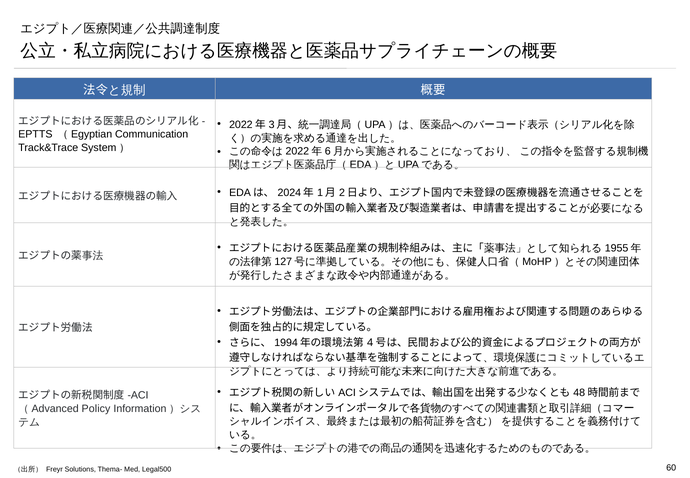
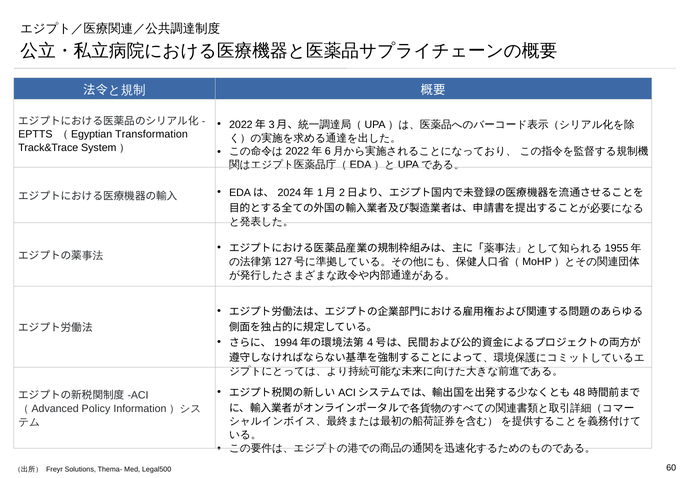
Communication: Communication -> Transformation (152, 134)
